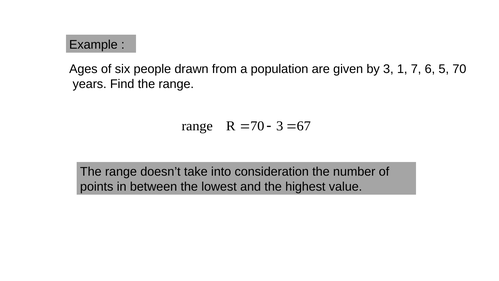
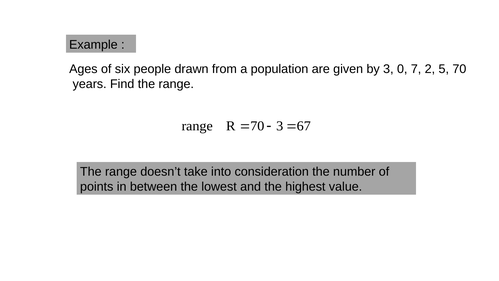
1: 1 -> 0 (402, 69)
6: 6 -> 2 (430, 69)
